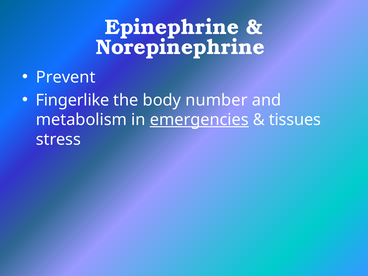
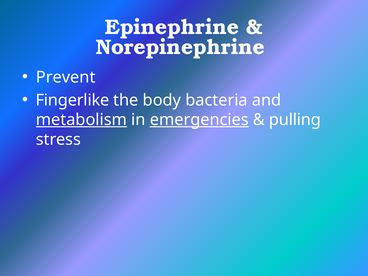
number: number -> bacteria (216, 100)
metabolism underline: none -> present (81, 120)
tissues: tissues -> pulling (295, 120)
